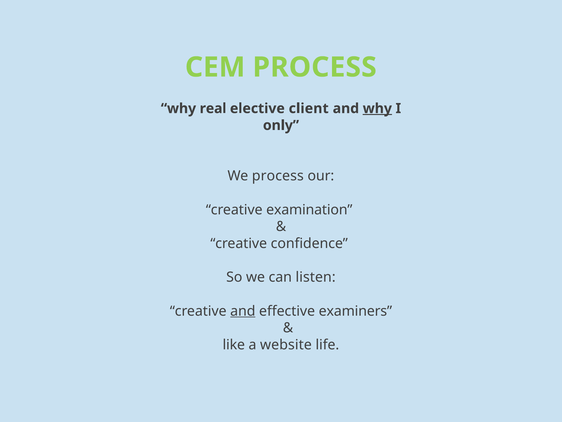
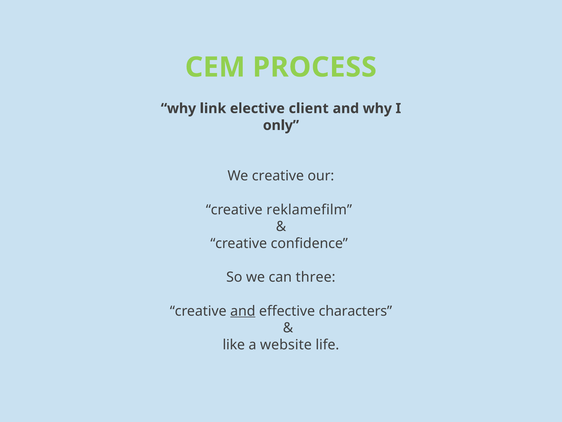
real: real -> link (213, 108)
why underline: present -> none (377, 108)
We process: process -> creative (278, 176)
examination: examination -> reklamefilm (309, 209)
listen: listen -> three (316, 277)
examiners: examiners -> characters (355, 311)
